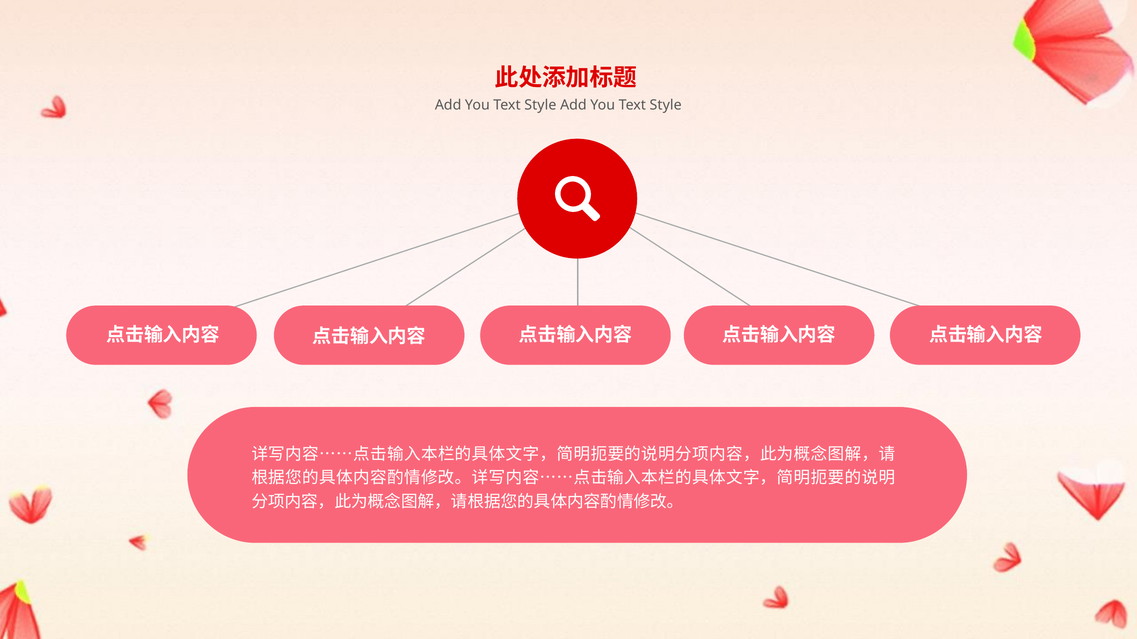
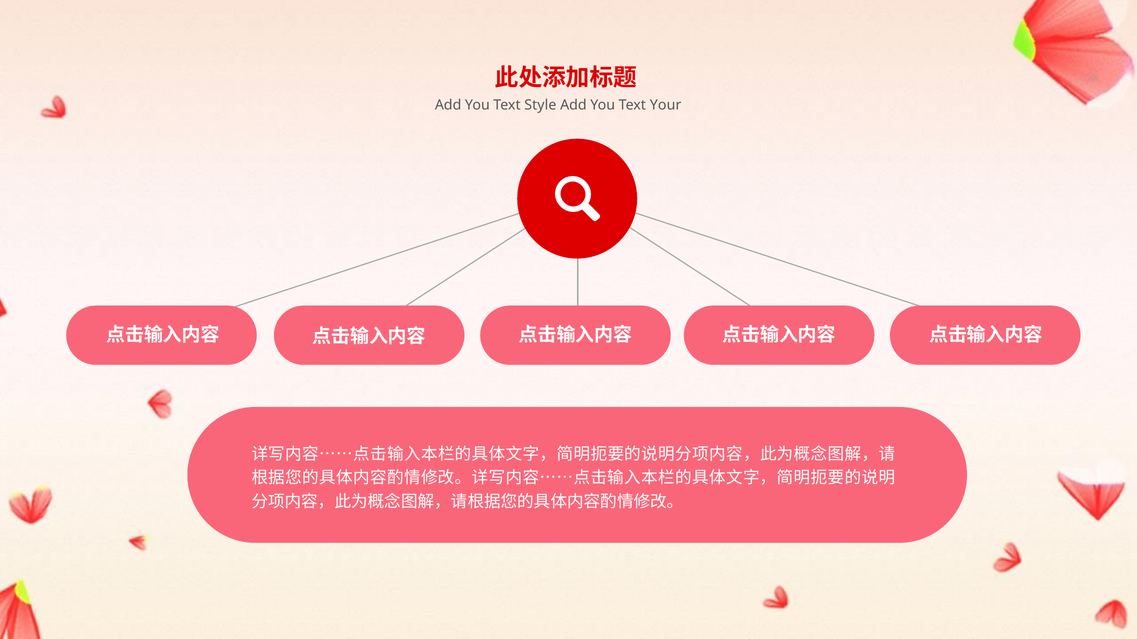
Style: Style -> Your (666, 105)
